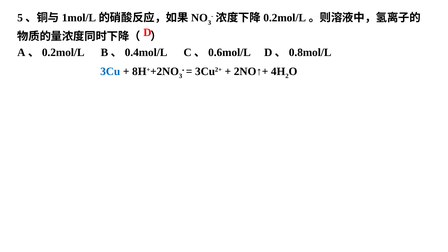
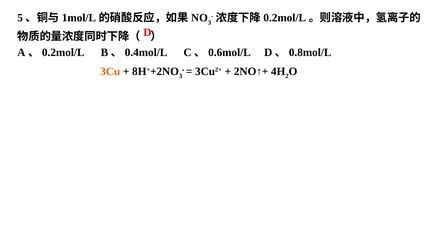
3Cu colour: blue -> orange (110, 72)
